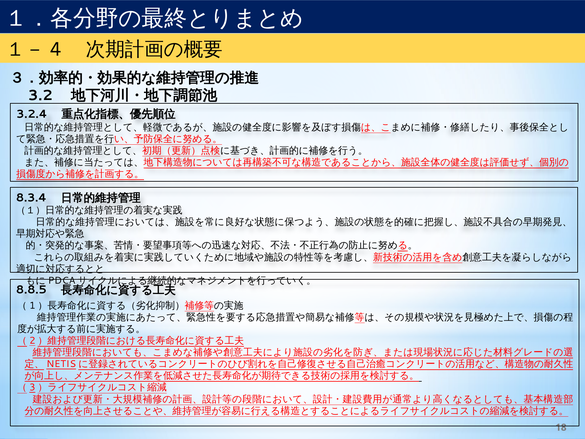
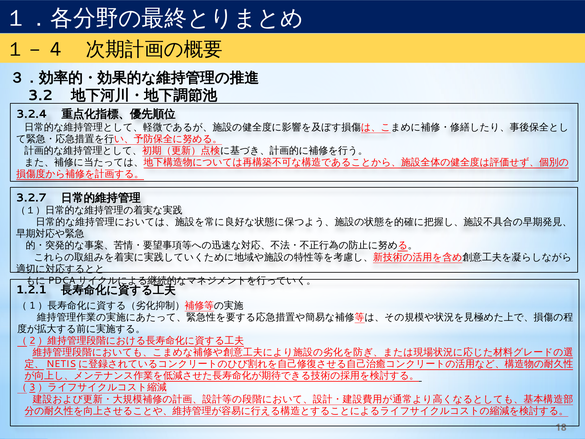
8.3.4: 8.3.4 -> 3.2.7 (31, 198)
8.8.5: 8.8.5 -> 1.2.1 (31, 290)
